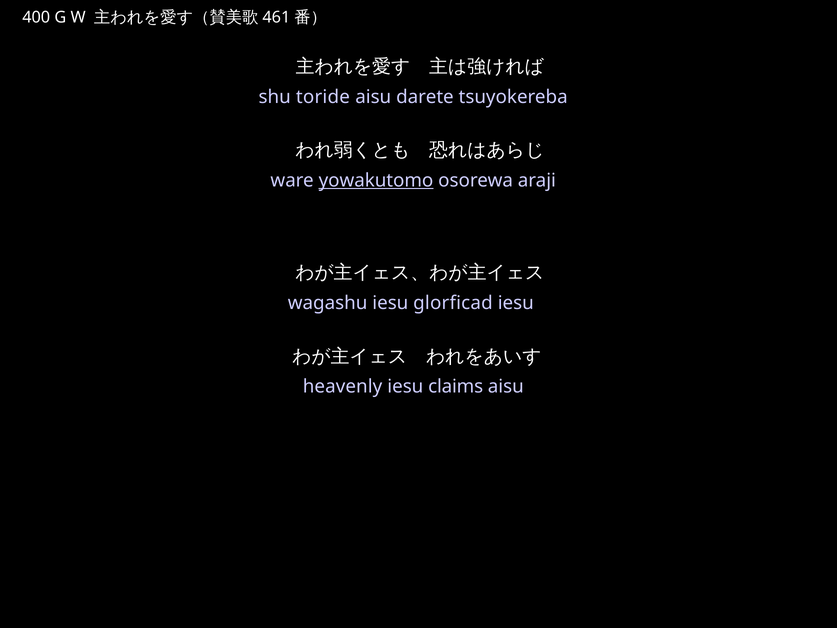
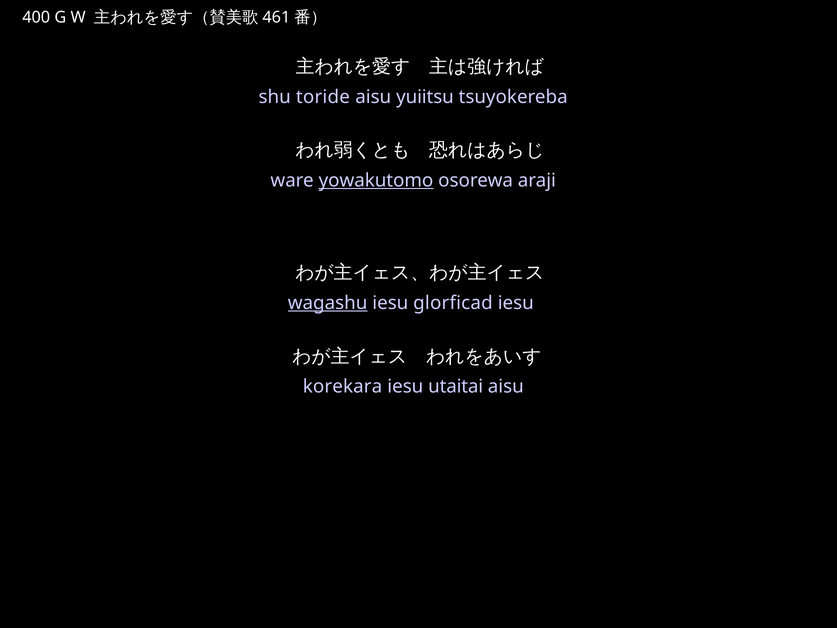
darete: darete -> yuiitsu (425, 97)
wagashu underline: none -> present (328, 303)
heavenly: heavenly -> korekara (343, 386)
claims: claims -> utaitai (456, 386)
